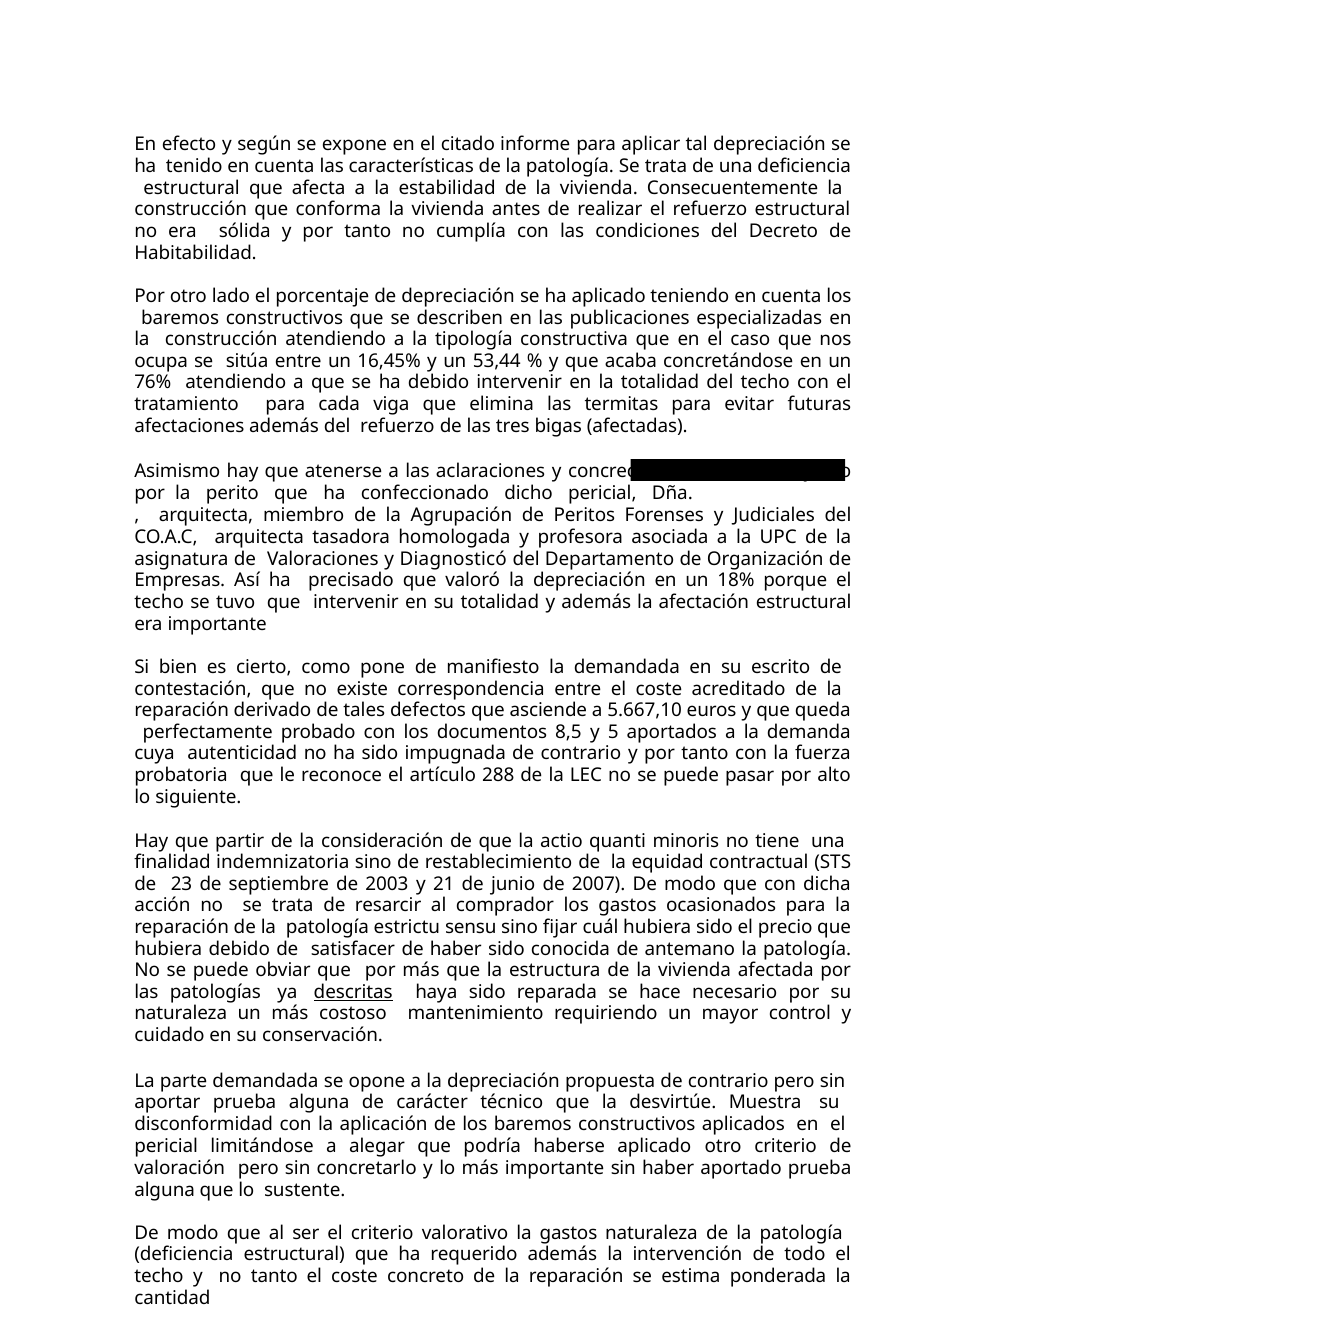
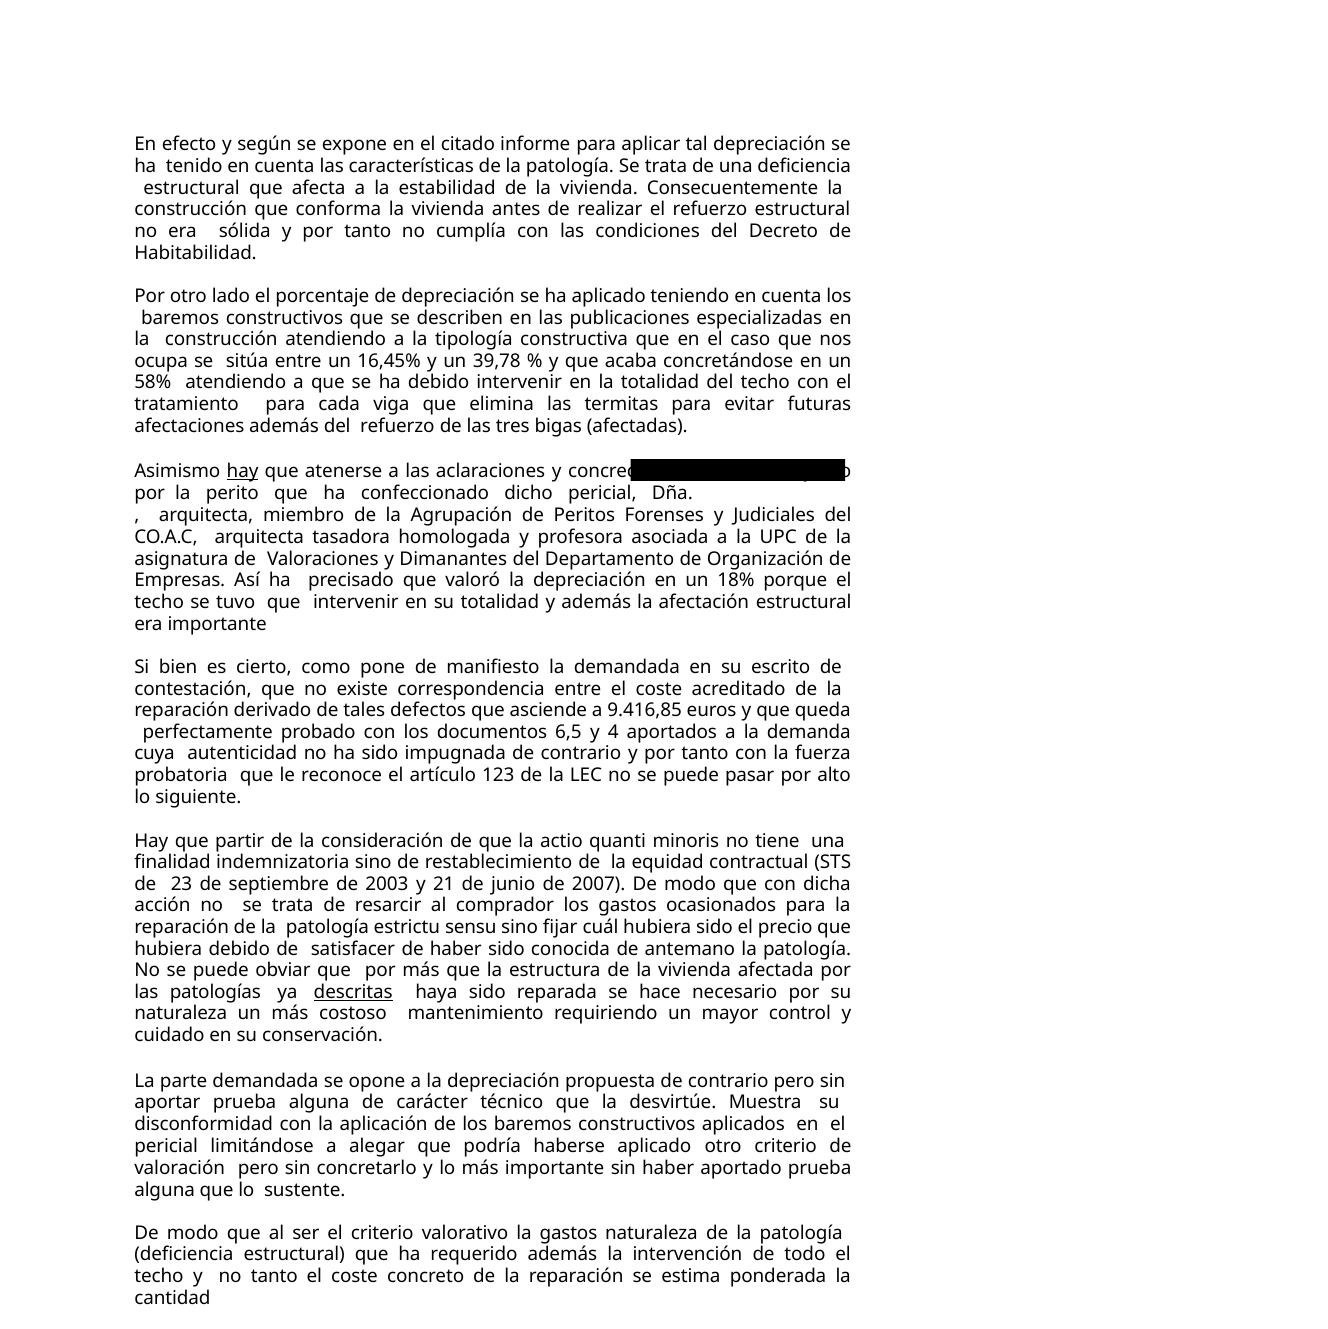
53,44: 53,44 -> 39,78 (497, 361)
76%: 76% -> 58% (153, 383)
hay underline: none -> present (243, 472)
Diagnosticó: Diagnosticó -> Dimanantes (453, 559)
5.667,10: 5.667,10 -> 9.416,85 (645, 710)
8,5: 8,5 -> 6,5 (569, 732)
5: 5 -> 4 (613, 732)
288: 288 -> 123 (498, 775)
